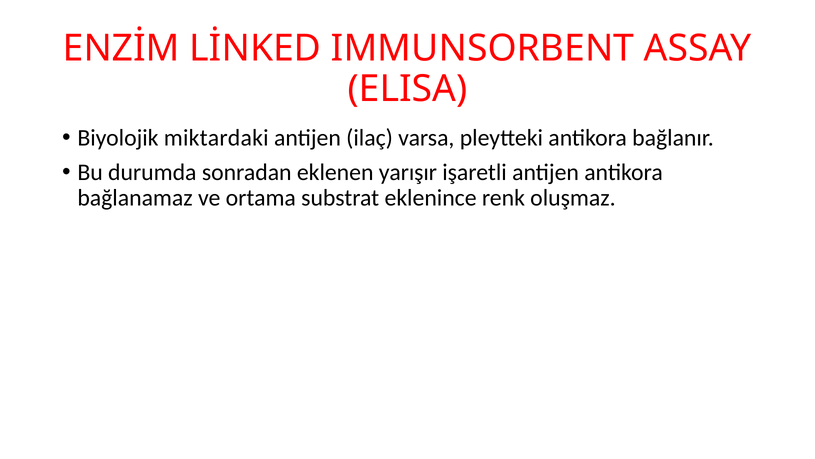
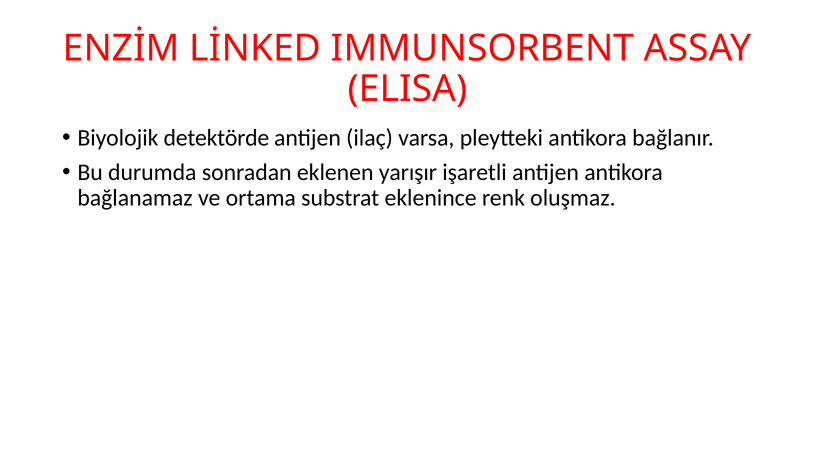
miktardaki: miktardaki -> detektörde (216, 138)
